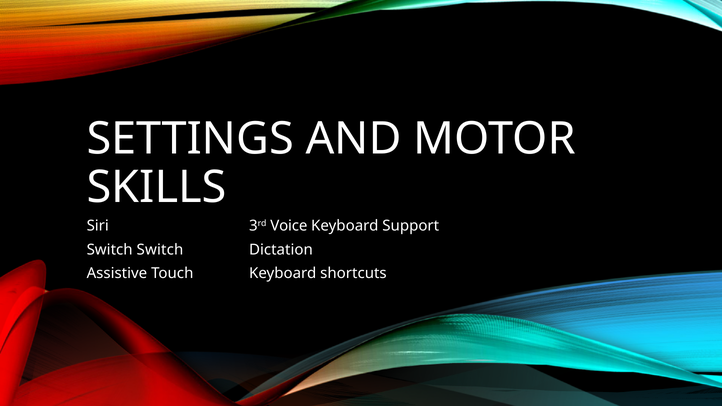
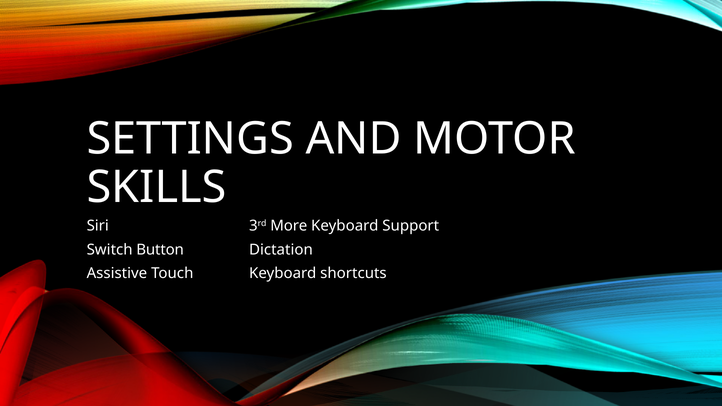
Voice: Voice -> More (289, 226)
Switch Switch: Switch -> Button (160, 250)
